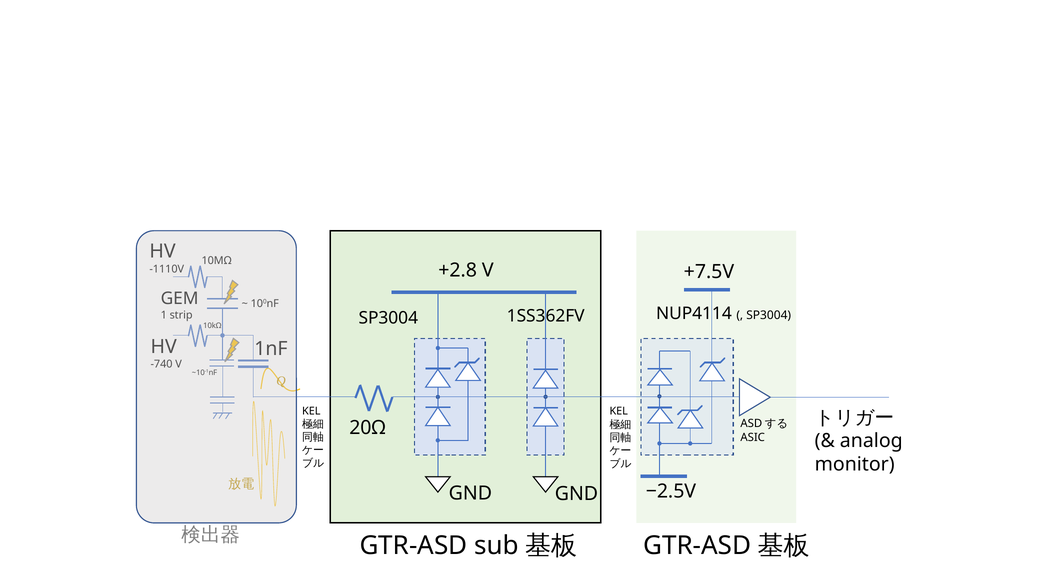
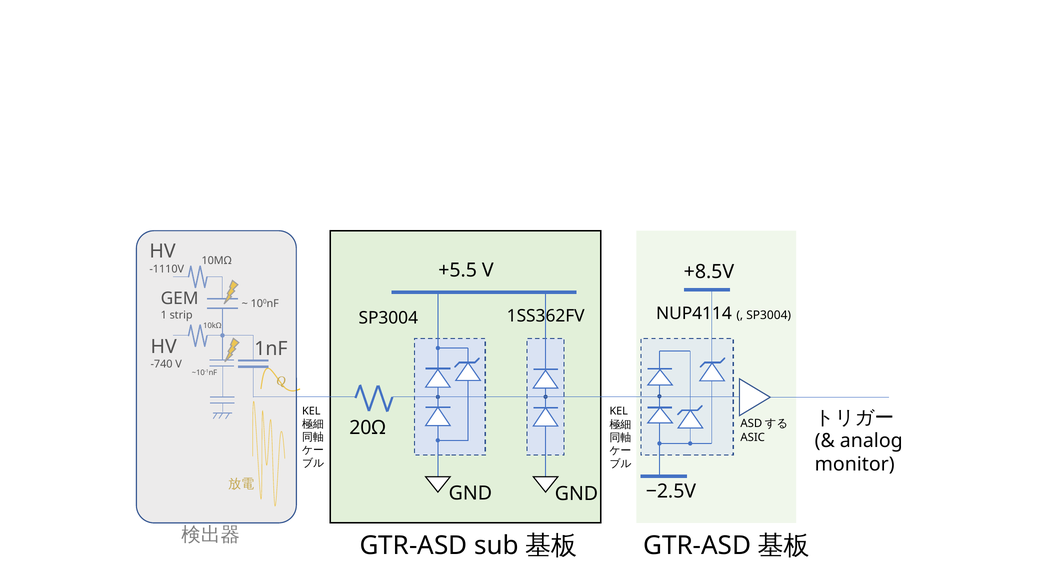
+2.8: +2.8 -> +5.5 (458, 270)
+7.5V: +7.5V -> +8.5V (709, 272)
